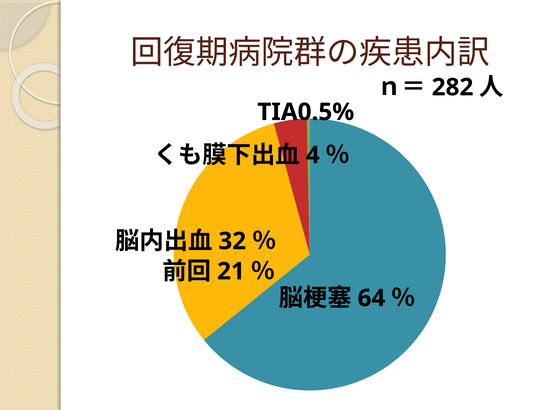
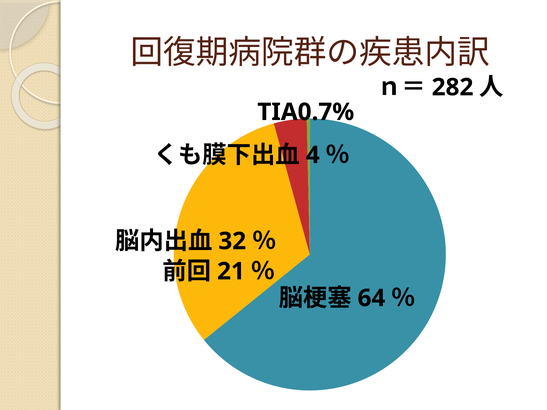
TIA0.5%: TIA0.5% -> TIA0.7% (306, 112)
